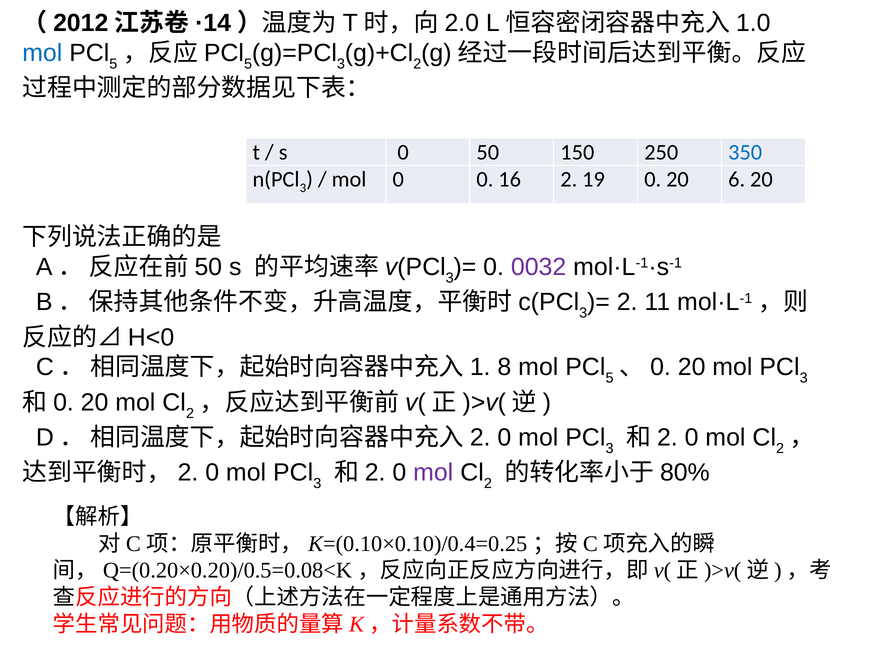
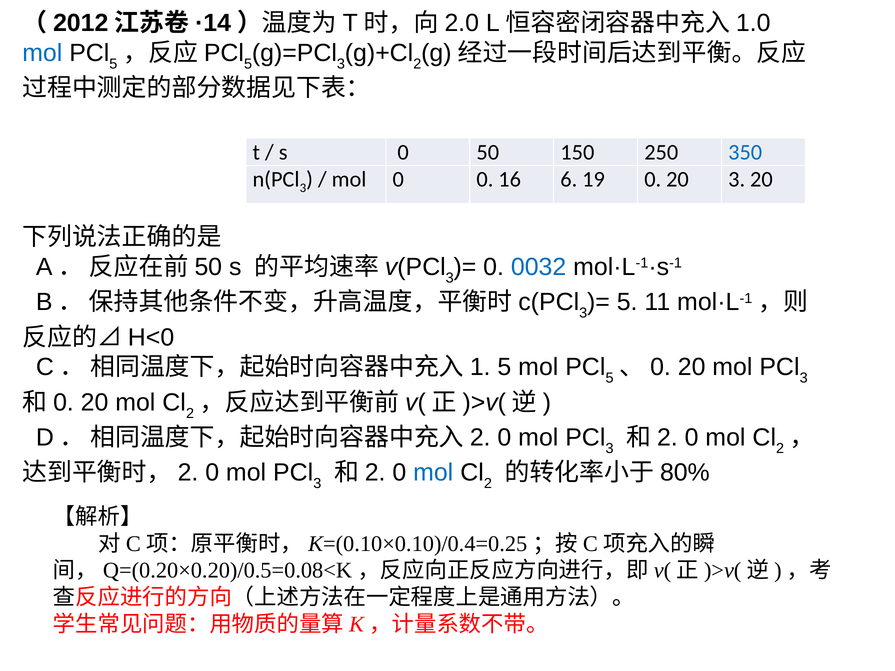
16 2: 2 -> 6 (569, 180)
20 6: 6 -> 3 (737, 180)
0032 colour: purple -> blue (539, 267)
2: 2 -> 5 (627, 302)
8: 8 -> 5 (504, 367)
mol colour: purple -> blue (433, 473)
